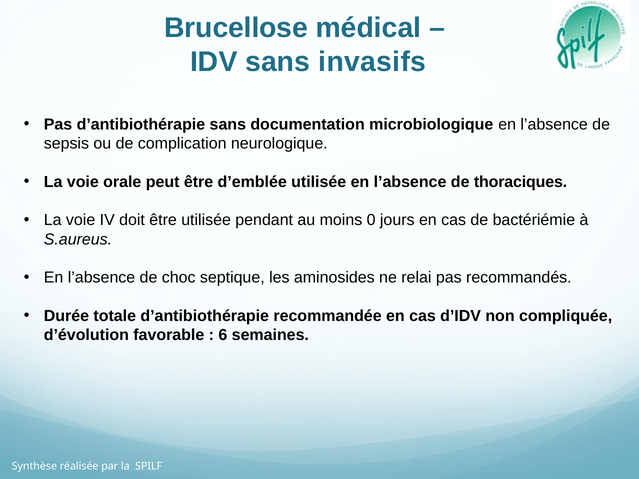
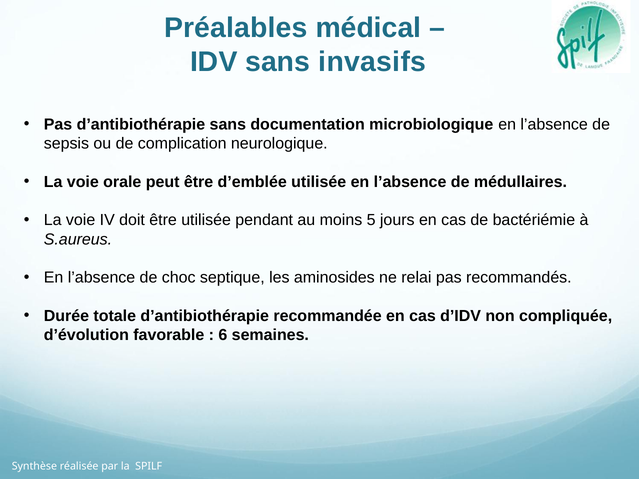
Brucellose: Brucellose -> Préalables (236, 28)
thoraciques: thoraciques -> médullaires (520, 182)
0: 0 -> 5 (371, 220)
